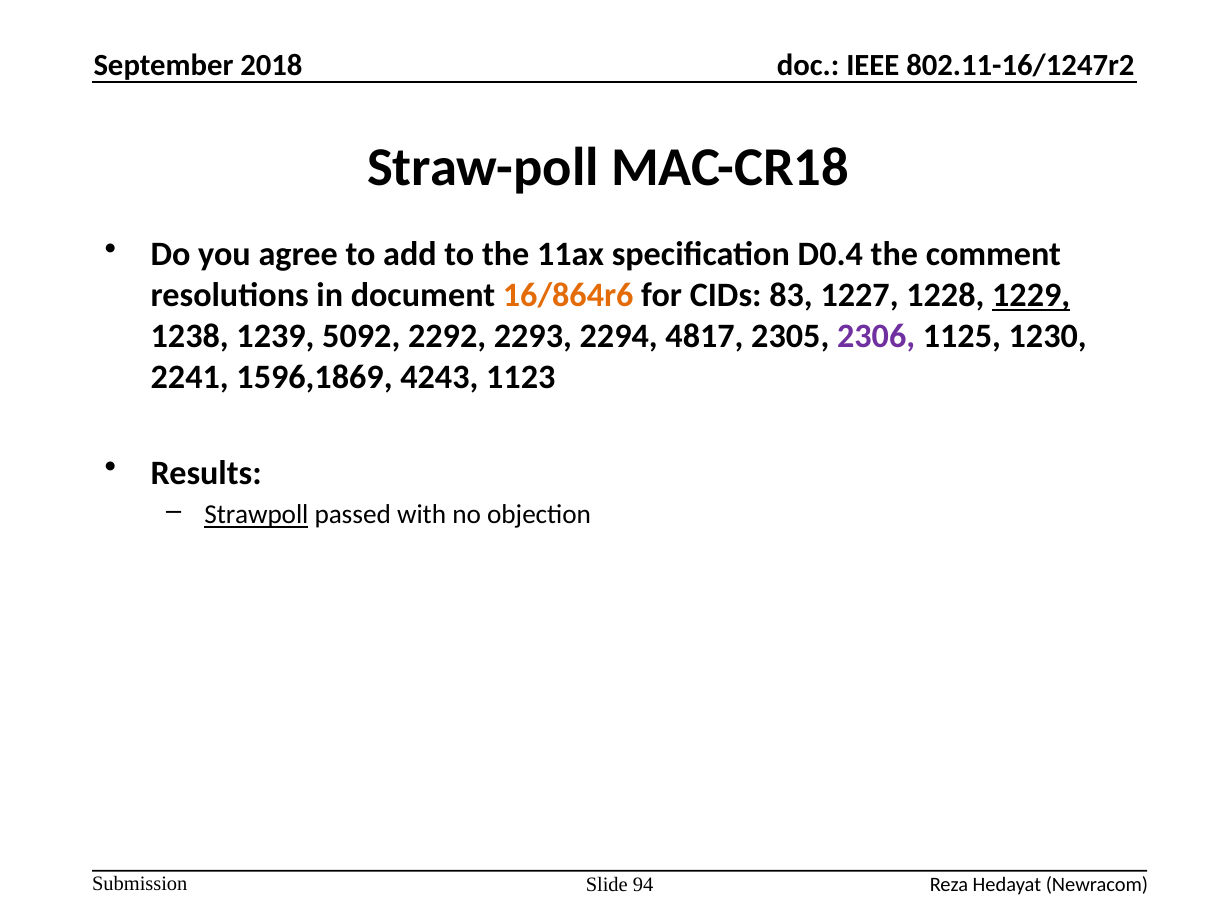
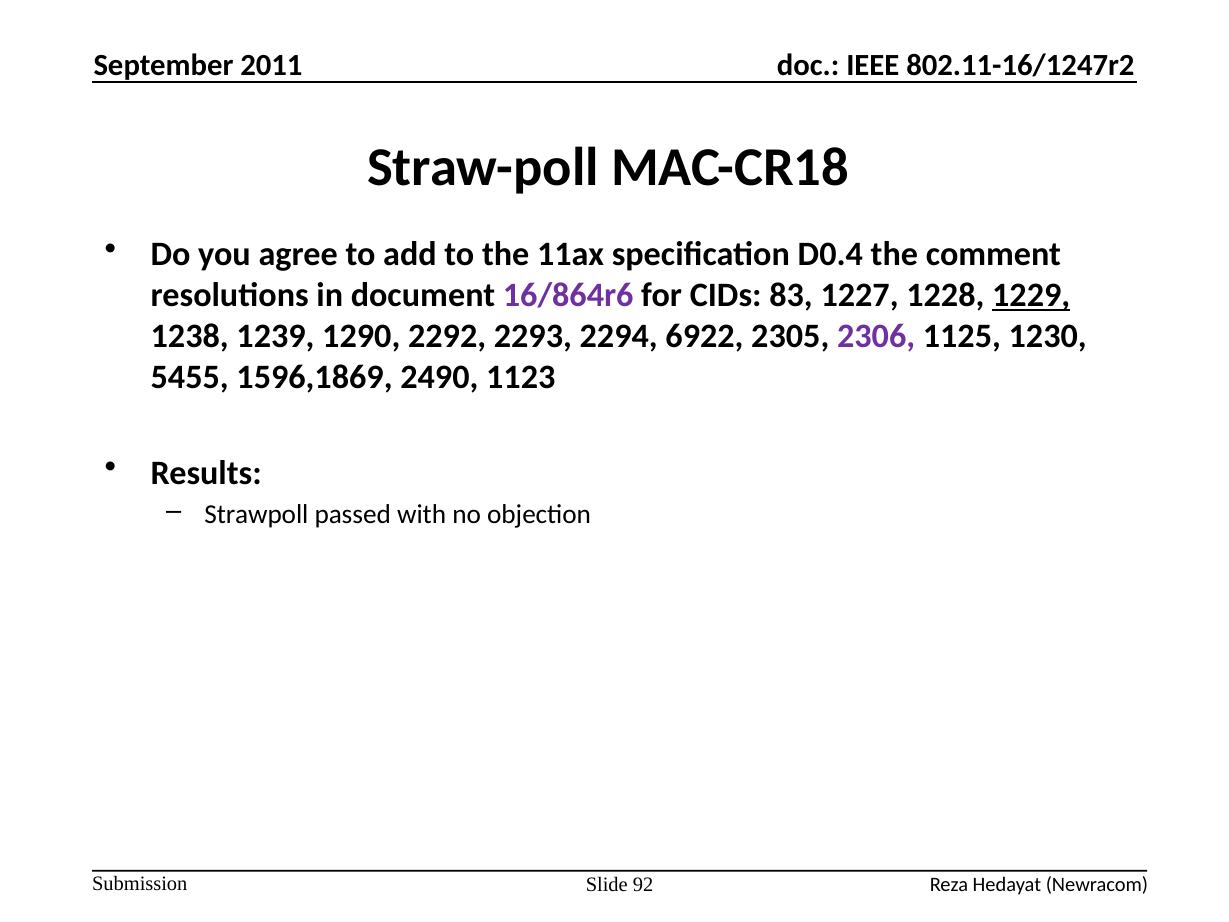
2018: 2018 -> 2011 (271, 66)
16/864r6 colour: orange -> purple (568, 295)
5092: 5092 -> 1290 (361, 336)
4817: 4817 -> 6922 (704, 336)
2241: 2241 -> 5455 (190, 377)
4243: 4243 -> 2490 (439, 377)
Strawpoll underline: present -> none (256, 515)
94: 94 -> 92 (643, 884)
